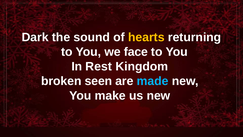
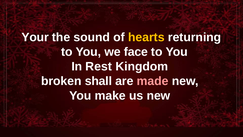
Dark: Dark -> Your (35, 37)
seen: seen -> shall (98, 81)
made colour: light blue -> pink (153, 81)
